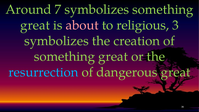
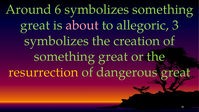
7: 7 -> 6 (58, 9)
religious: religious -> allegoric (143, 25)
resurrection colour: light blue -> yellow (43, 72)
